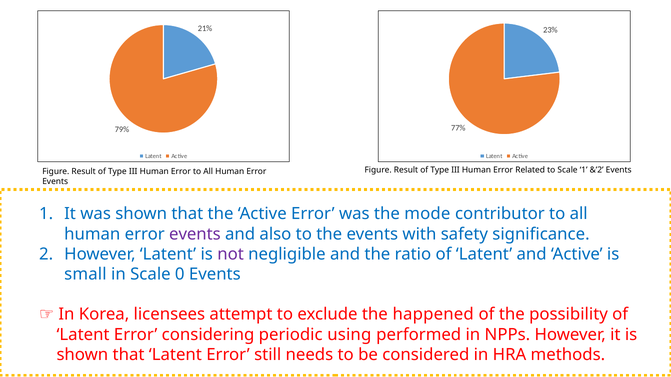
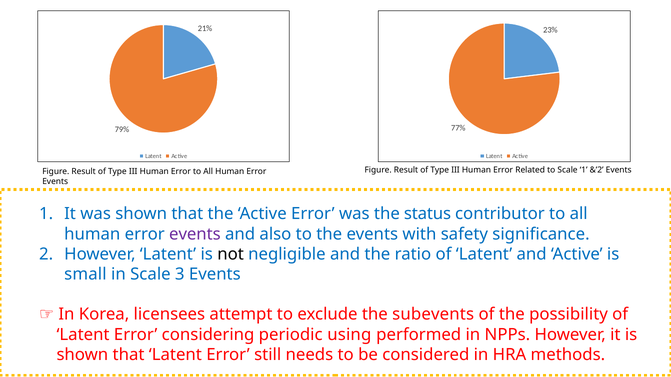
mode: mode -> status (428, 214)
not colour: purple -> black (231, 254)
0: 0 -> 3 (180, 275)
happened: happened -> subevents (433, 315)
